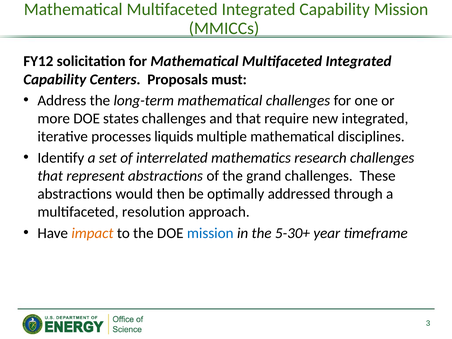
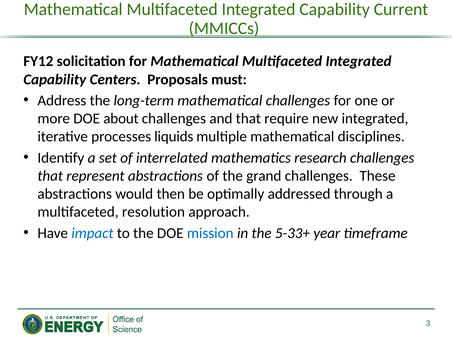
Capability Mission: Mission -> Current (401, 10)
states: states -> about (121, 119)
impact colour: orange -> blue (92, 233)
5-30+: 5-30+ -> 5-33+ (292, 233)
